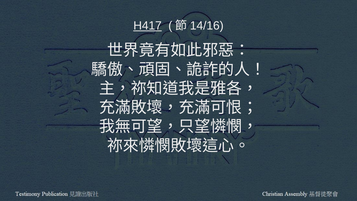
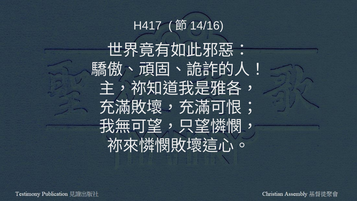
H417 underline: present -> none (148, 26)
